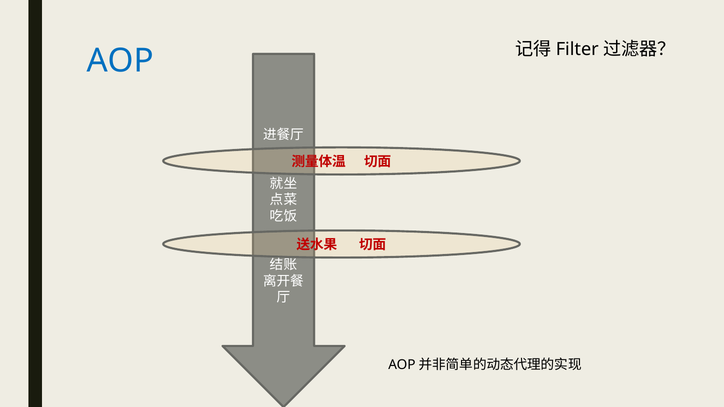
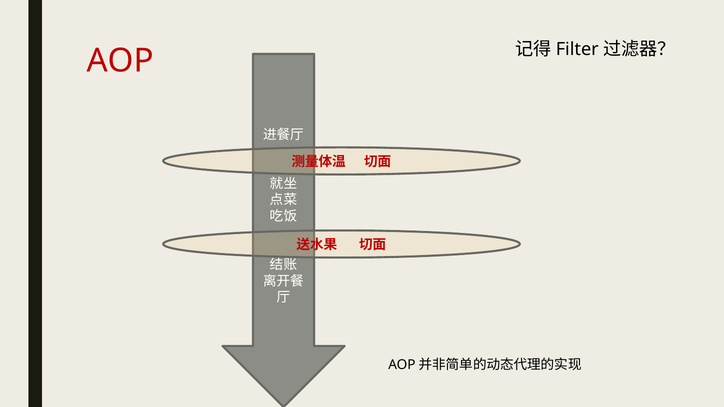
AOP colour: blue -> red (120, 61)
